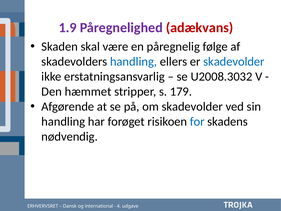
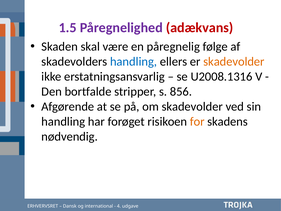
1.9: 1.9 -> 1.5 (68, 28)
skadevolder colour: blue -> orange (234, 62)
U2008.3032: U2008.3032 -> U2008.1316 (222, 76)
hæmmet: hæmmet -> bortfalde (88, 91)
179: 179 -> 856 (181, 91)
for colour: blue -> orange (197, 121)
